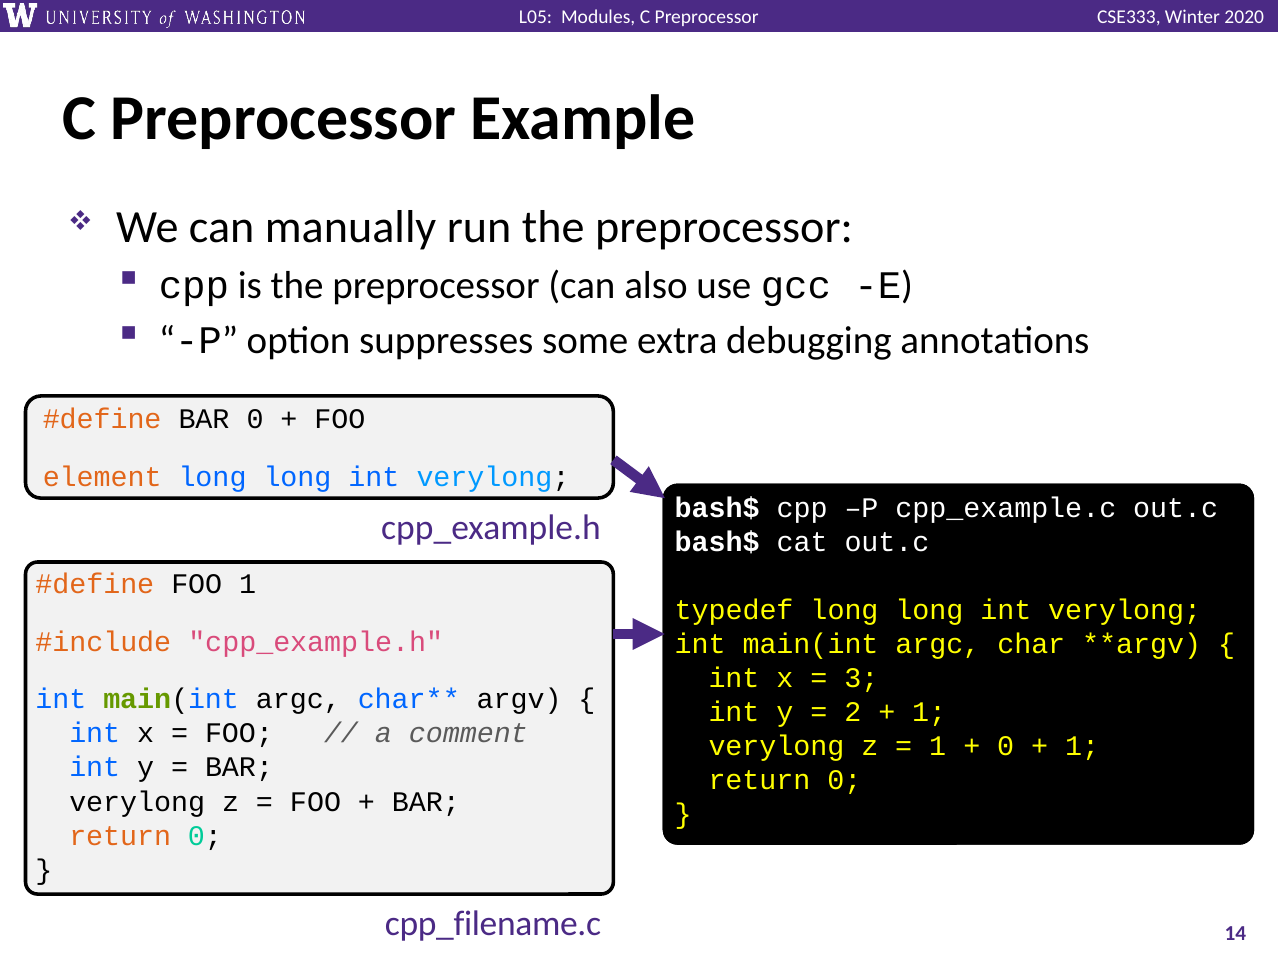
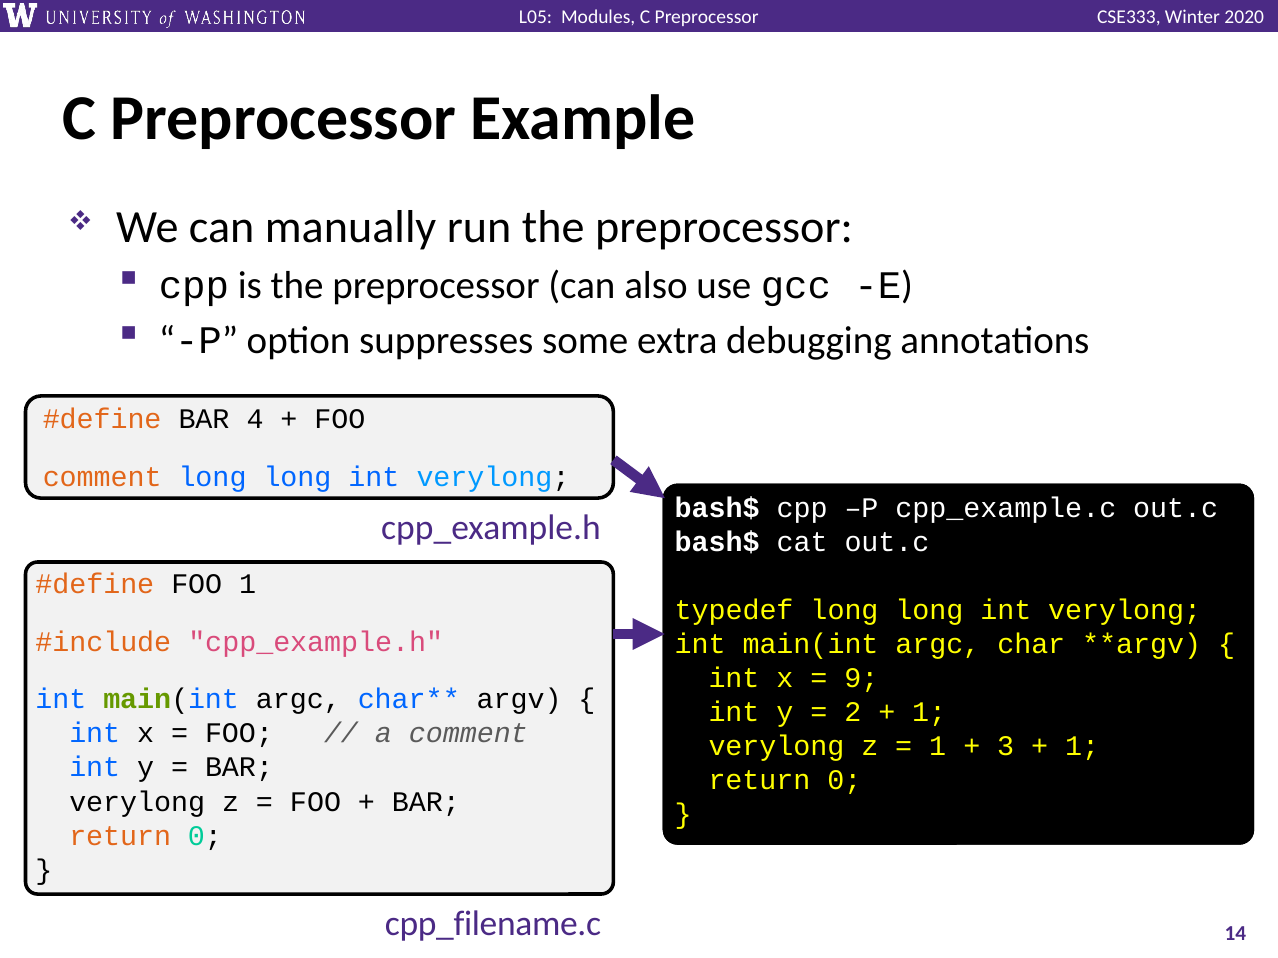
BAR 0: 0 -> 4 (255, 420)
element: element -> comment (102, 477)
3: 3 -> 9 (861, 679)
0: 0 -> 3 (1006, 747)
